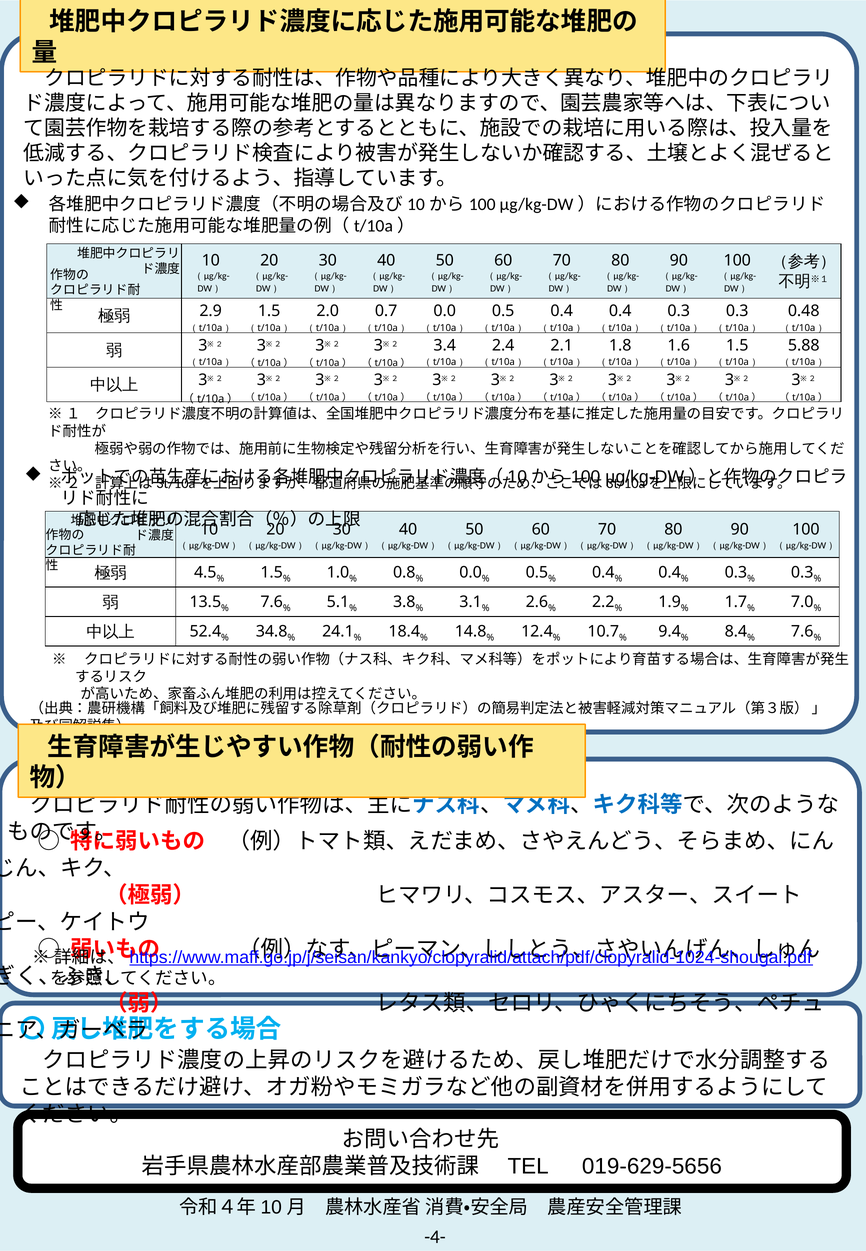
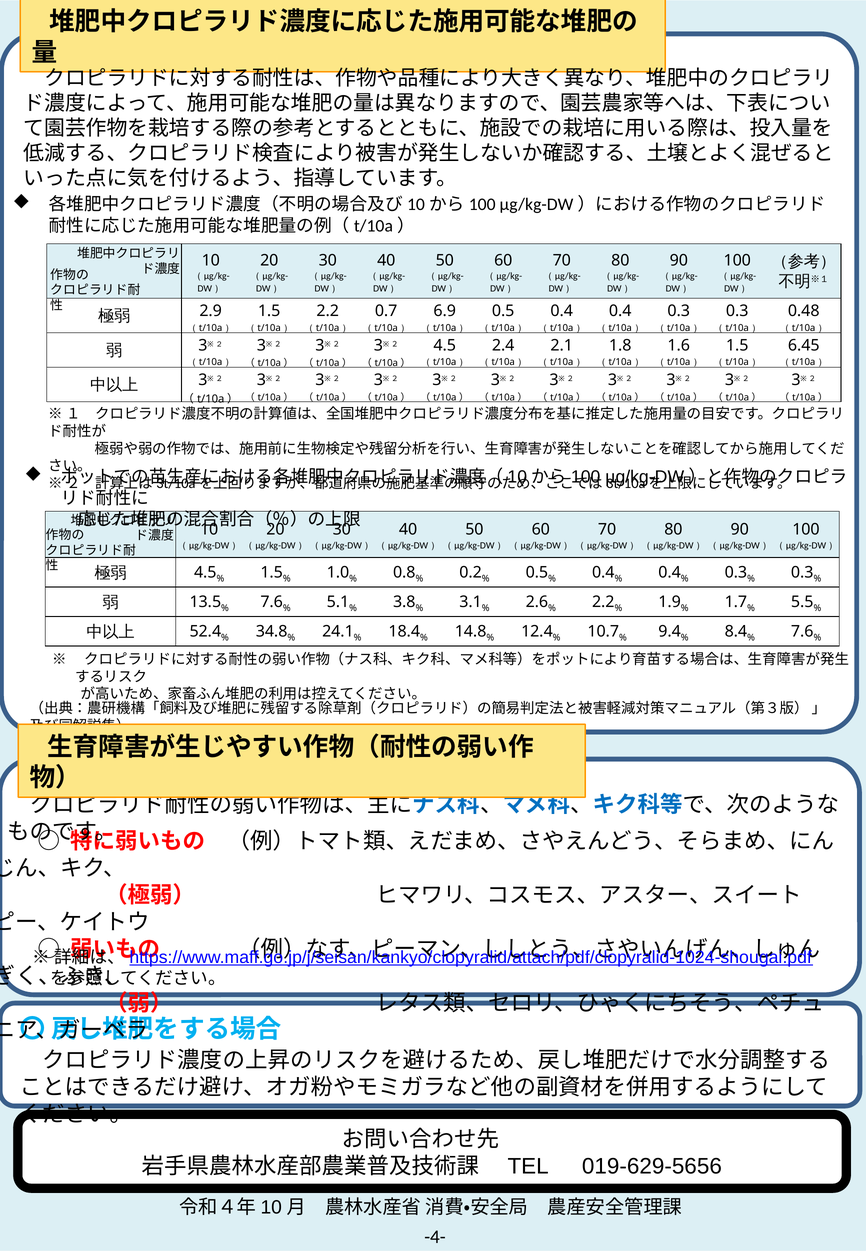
2.0: 2.0 -> 2.2 (328, 311)
0.0: 0.0 -> 6.9 (445, 311)
3.4: 3.4 -> 4.5 (445, 345)
5.88: 5.88 -> 6.45 (804, 345)
0.0: 0.0 -> 0.2 (471, 573)
7.0: 7.0 -> 5.5 (802, 602)
